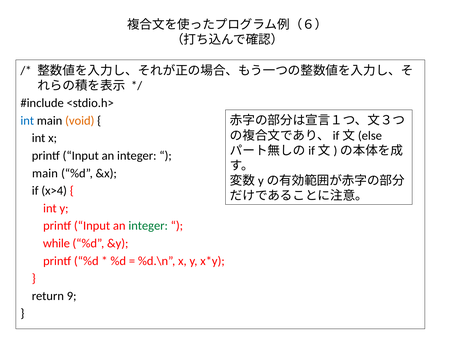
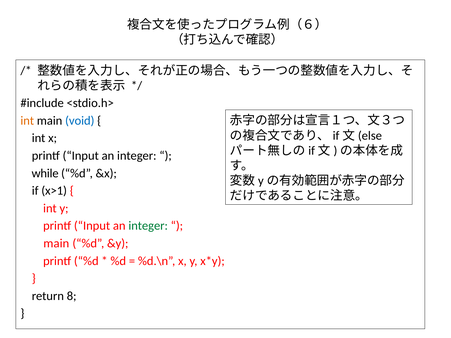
int colour: blue -> orange (27, 121)
void colour: orange -> blue (80, 121)
main: main -> while (45, 173)
x>4: x>4 -> x>1 (54, 191)
while: while -> main (56, 244)
9: 9 -> 8 (72, 296)
